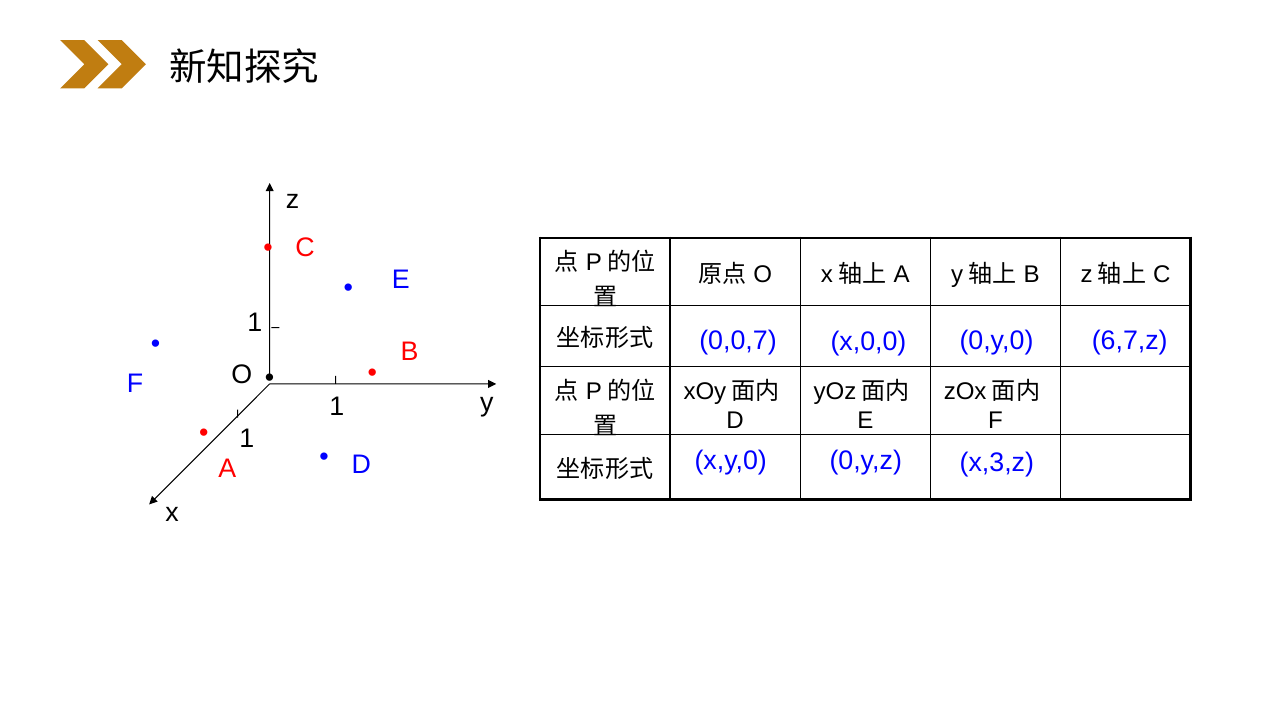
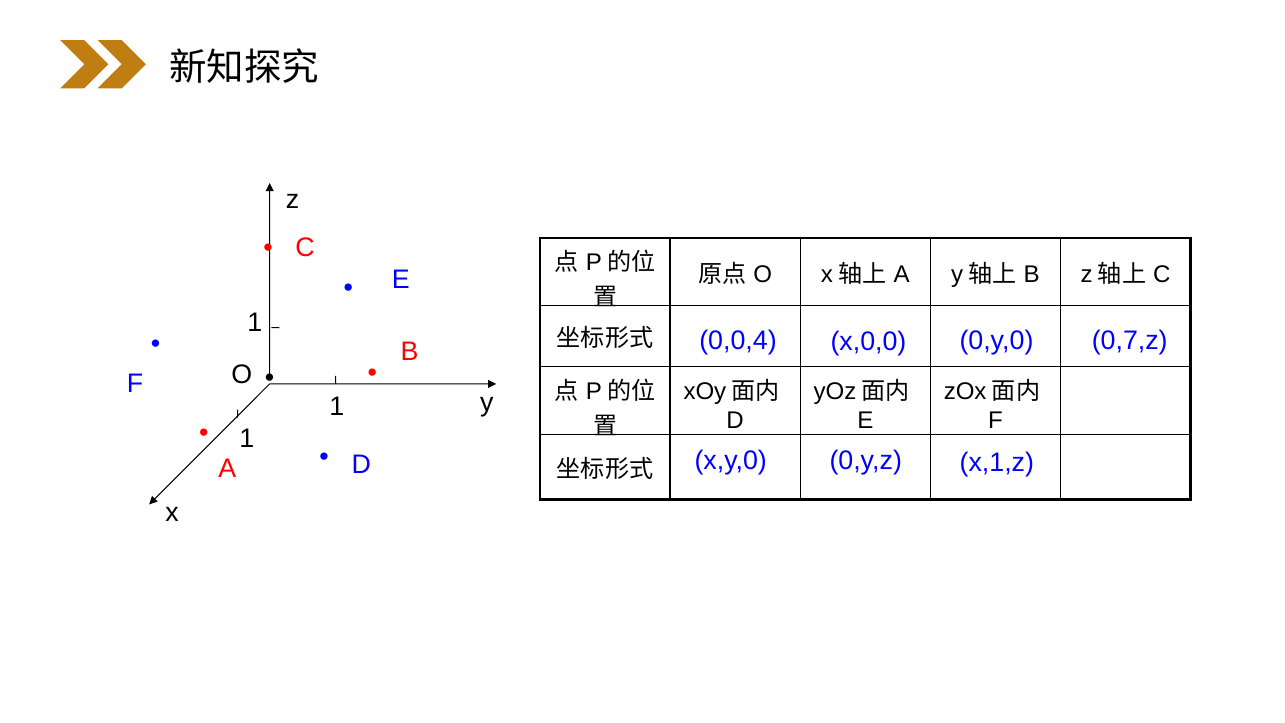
0,0,7: 0,0,7 -> 0,0,4 (738, 341)
6,7,z: 6,7,z -> 0,7,z (1130, 341)
x,3,z: x,3,z -> x,1,z (997, 463)
